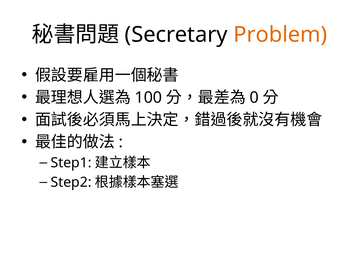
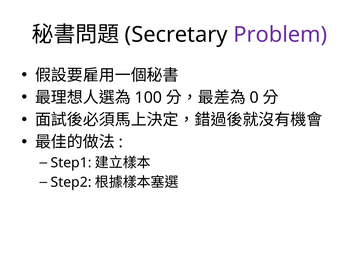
Problem colour: orange -> purple (280, 35)
